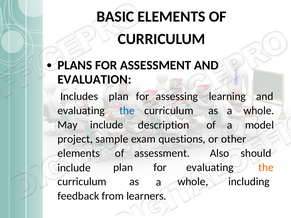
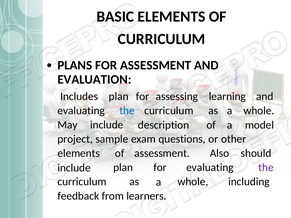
the colour: orange -> purple (266, 168)
